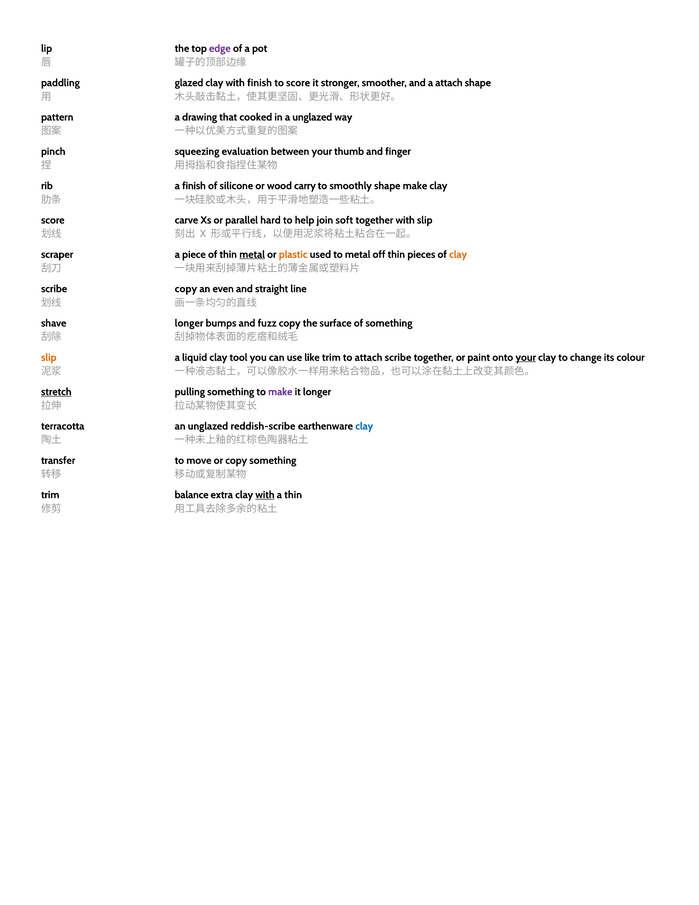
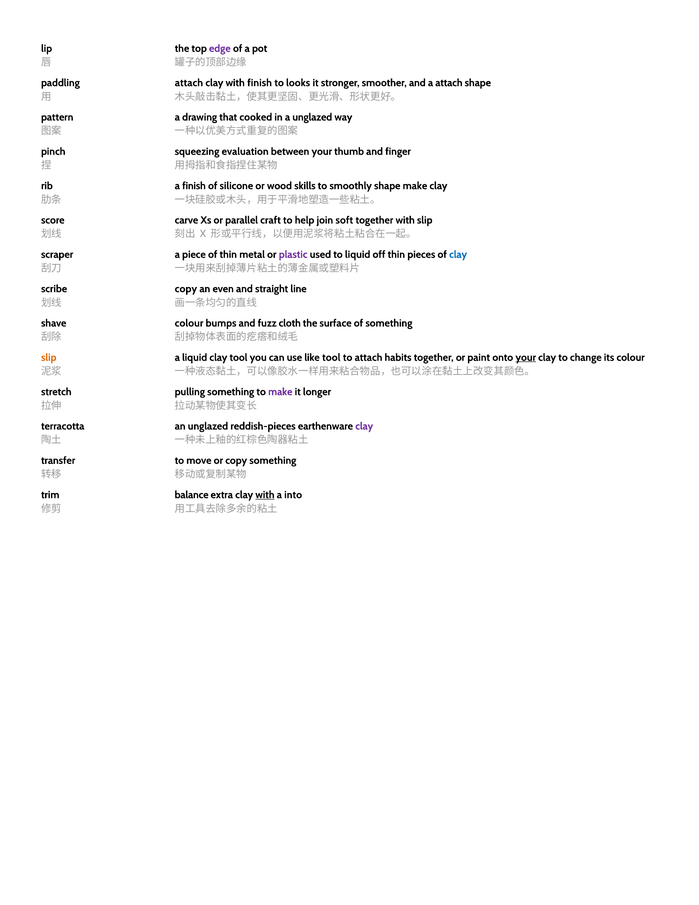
paddling glazed: glazed -> attach (189, 83)
to score: score -> looks (298, 83)
carry: carry -> skills (305, 186)
hard: hard -> craft (271, 220)
metal underline: present -> none (252, 254)
plastic colour: orange -> purple (293, 254)
to metal: metal -> liquid (358, 254)
clay colour: orange -> blue (458, 254)
shave longer: longer -> colour (189, 323)
fuzz copy: copy -> cloth (290, 323)
like trim: trim -> tool (331, 357)
attach scribe: scribe -> habits (398, 357)
stretch underline: present -> none (56, 392)
reddish-scribe: reddish-scribe -> reddish-pieces (263, 426)
clay colour: blue -> purple (364, 426)
a thin: thin -> into (293, 495)
